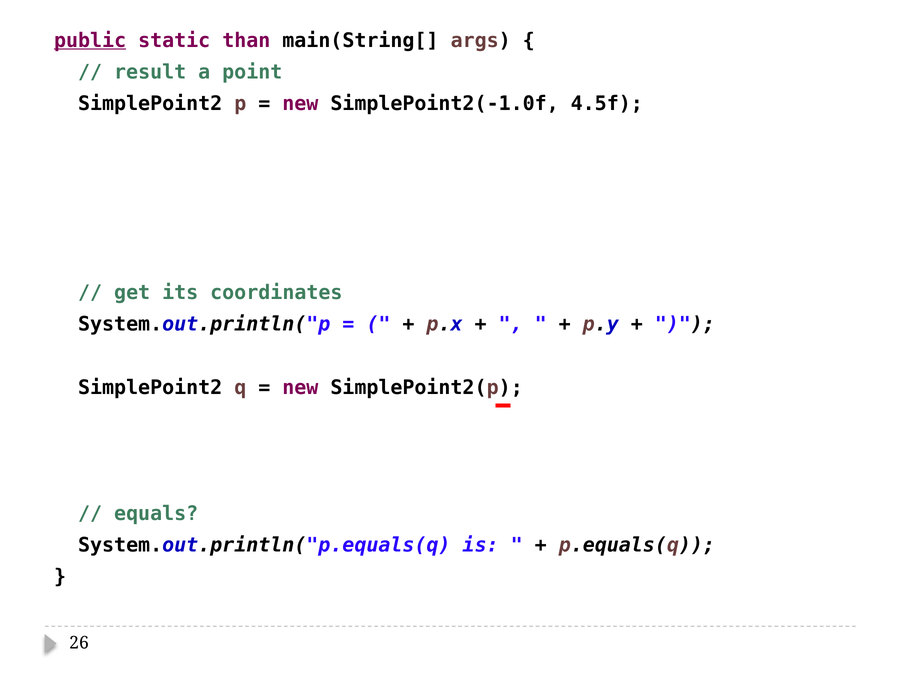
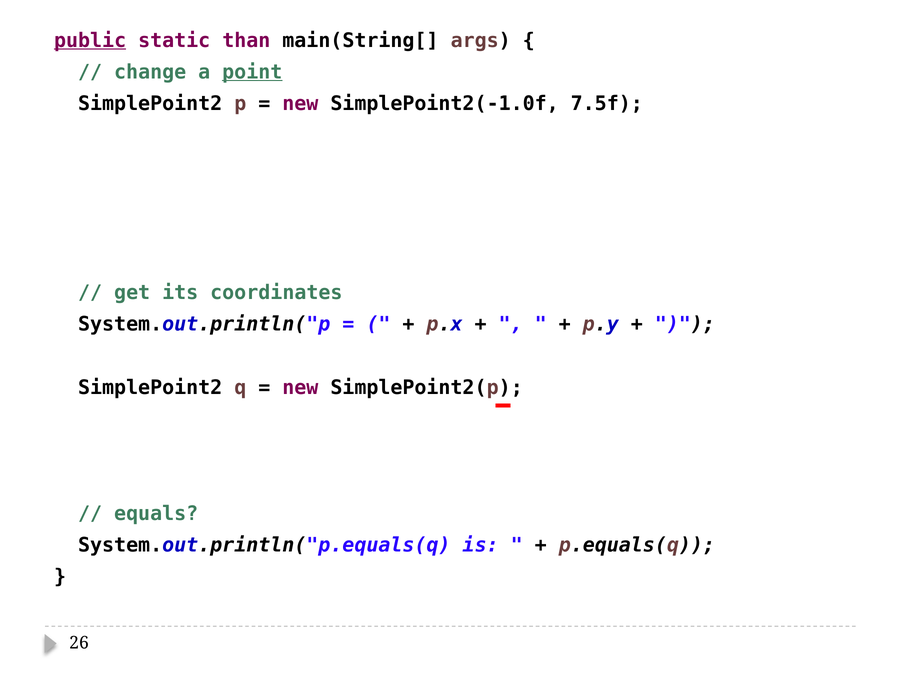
result: result -> change (150, 72)
point underline: none -> present (252, 72)
4.5f: 4.5f -> 7.5f (607, 104)
